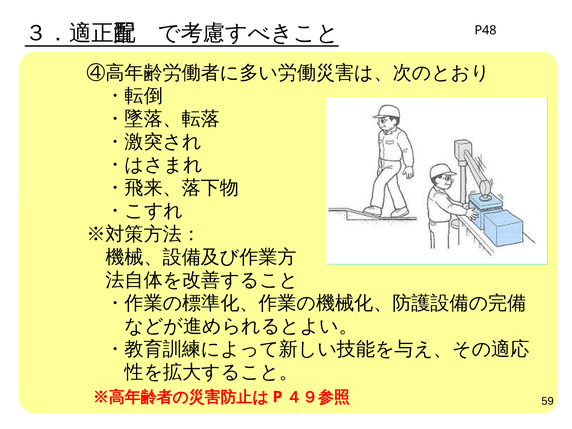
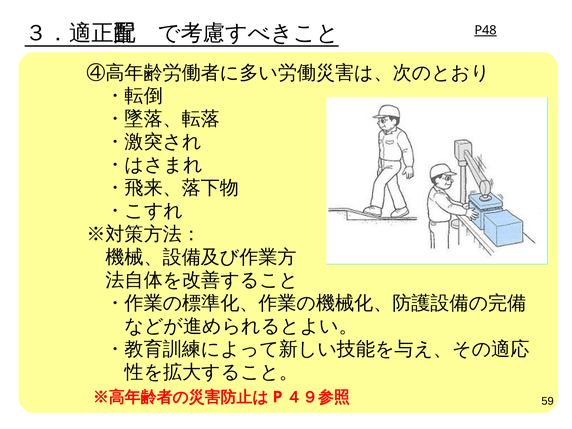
P48 underline: none -> present (485, 30)
